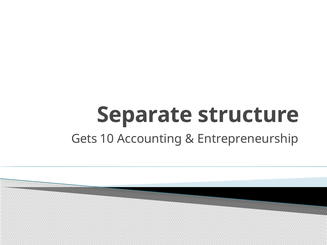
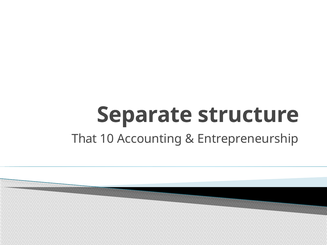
Gets: Gets -> That (84, 139)
